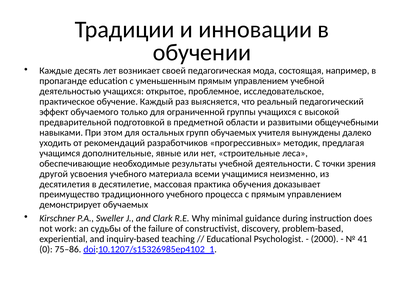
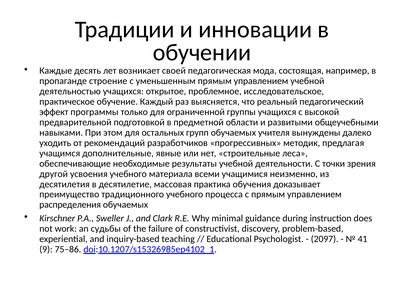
education: education -> строение (108, 81)
обучаемого: обучаемого -> программы (94, 112)
демонстрирует: демонстрирует -> распределения (70, 205)
2000: 2000 -> 2097 (325, 239)
0: 0 -> 9 (46, 249)
